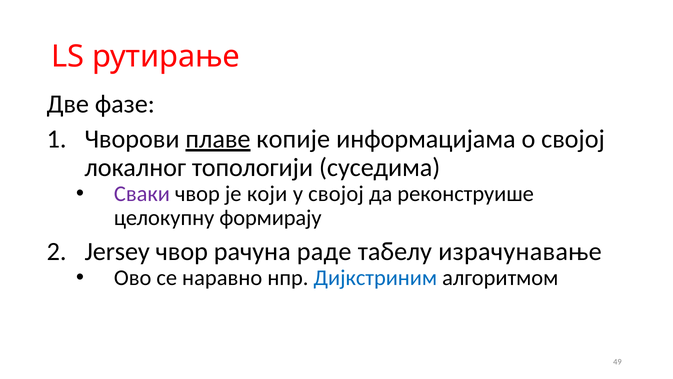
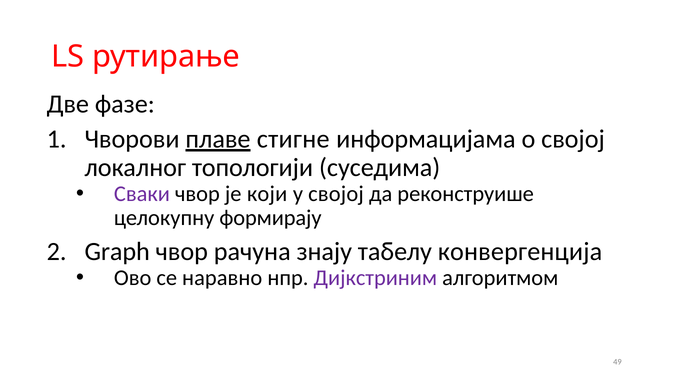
копије: копије -> стигне (293, 139)
Jersey: Jersey -> Graph (117, 251)
раде: раде -> знају (324, 251)
израчунавање: израчунавање -> конвергенција (520, 251)
Дијкстриним colour: blue -> purple (375, 277)
